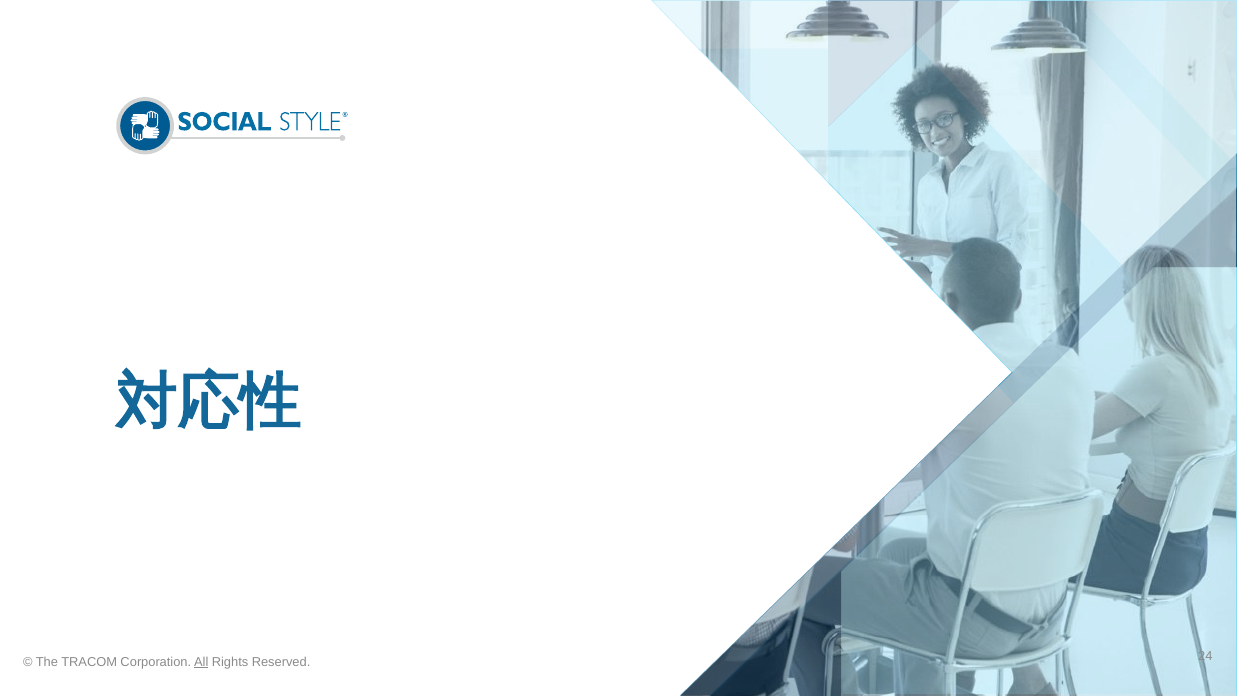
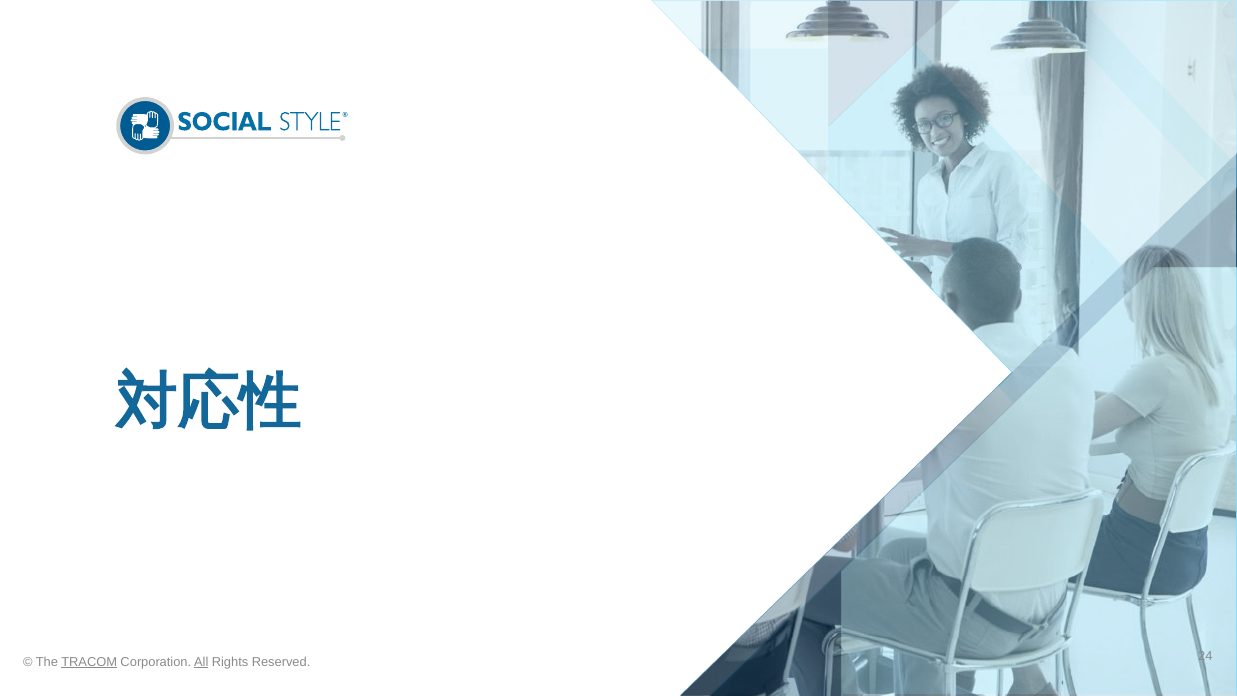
TRACOM underline: none -> present (89, 662)
